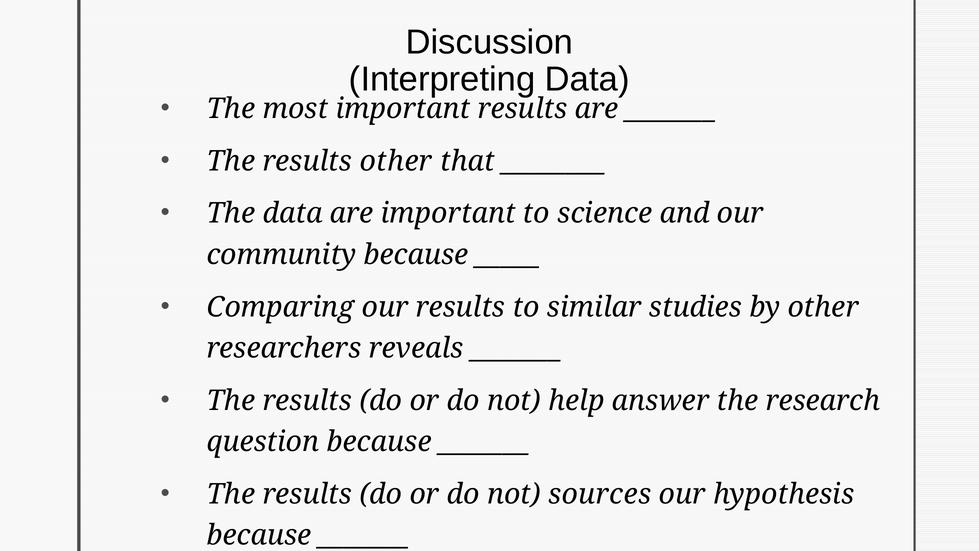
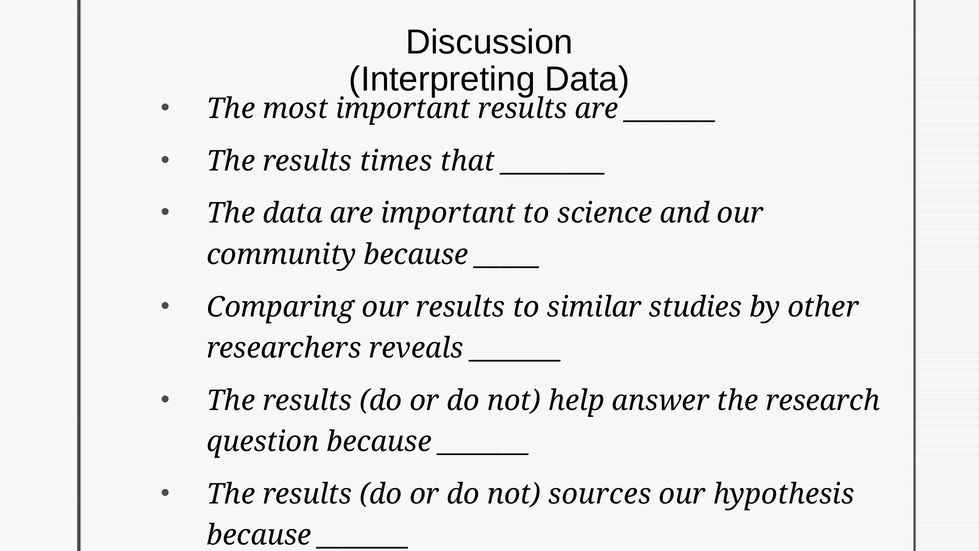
results other: other -> times (396, 161)
